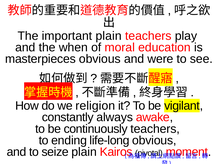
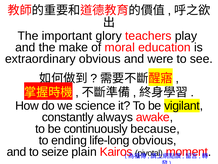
important plain: plain -> glory (109, 36)
when: when -> make (73, 47)
masterpieces: masterpieces -> extraordinary (40, 59)
religion: religion -> science (95, 105)
continuously teachers: teachers -> because (155, 128)
